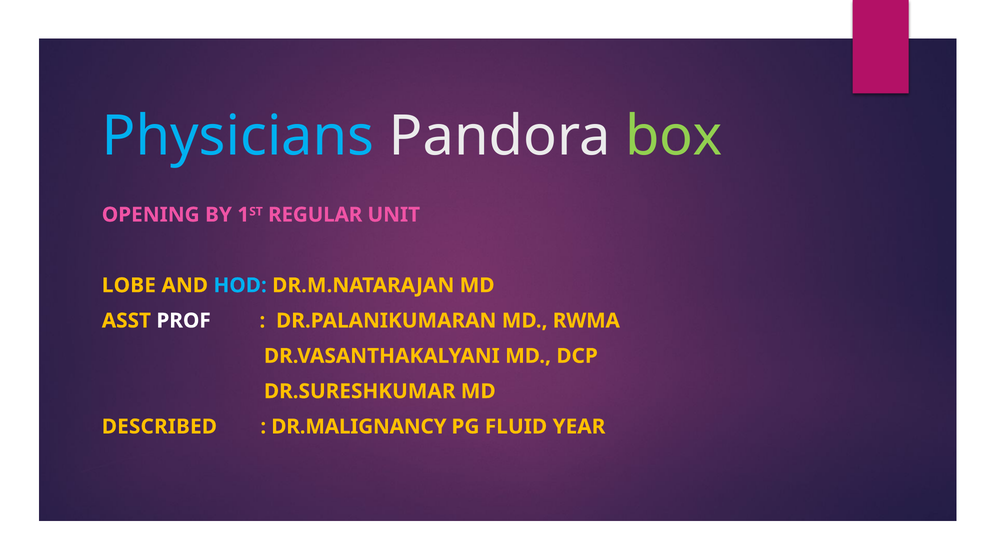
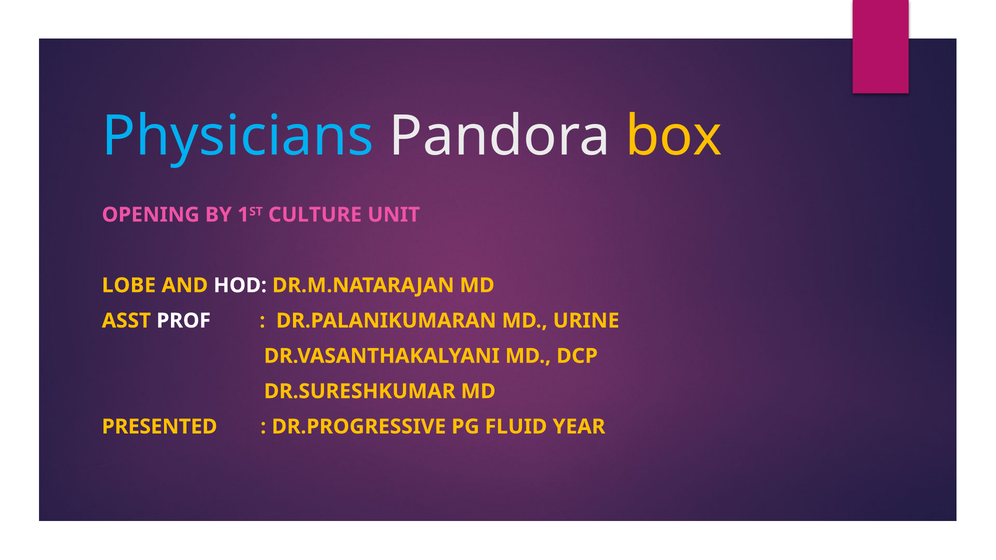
box colour: light green -> yellow (674, 136)
REGULAR: REGULAR -> CULTURE (315, 215)
HOD colour: light blue -> white (240, 286)
RWMA: RWMA -> URINE (586, 321)
DESCRIBED: DESCRIBED -> PRESENTED (160, 427)
DR.MALIGNANCY: DR.MALIGNANCY -> DR.PROGRESSIVE (359, 427)
